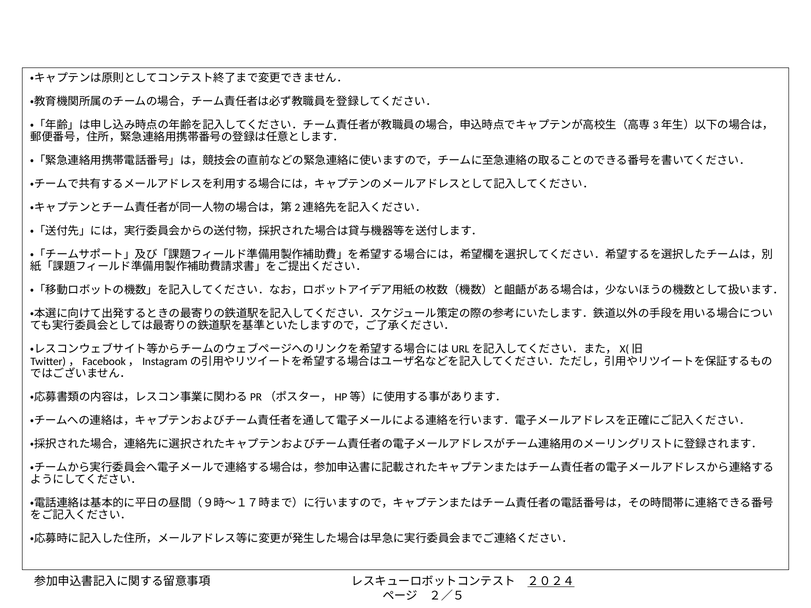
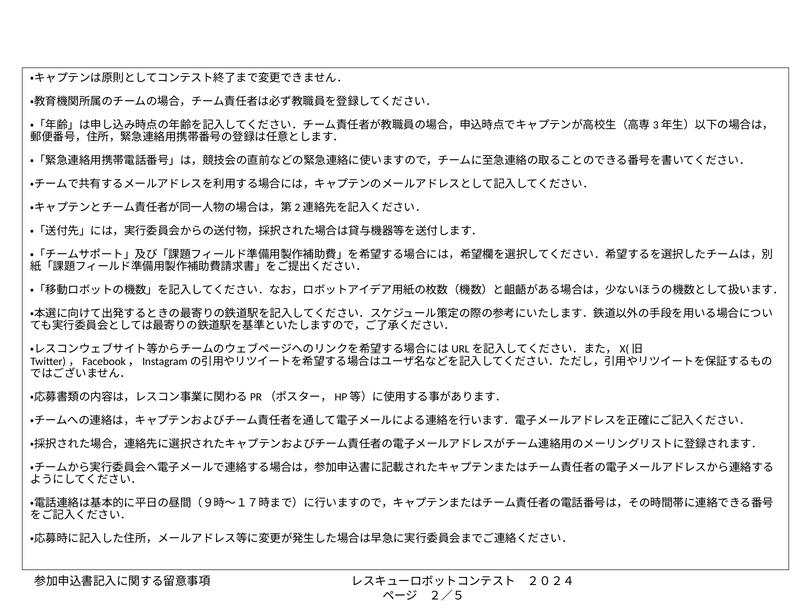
２０２４ underline: present -> none (551, 582)
